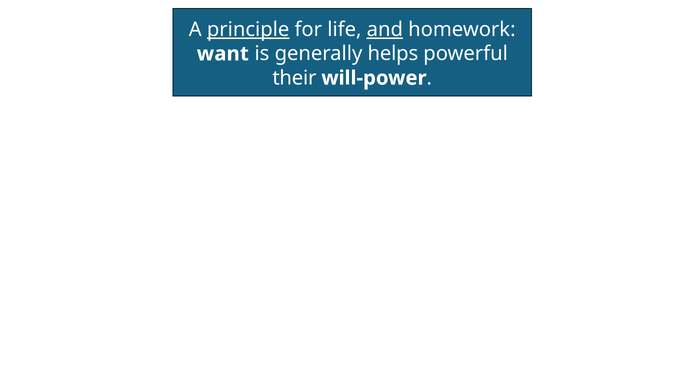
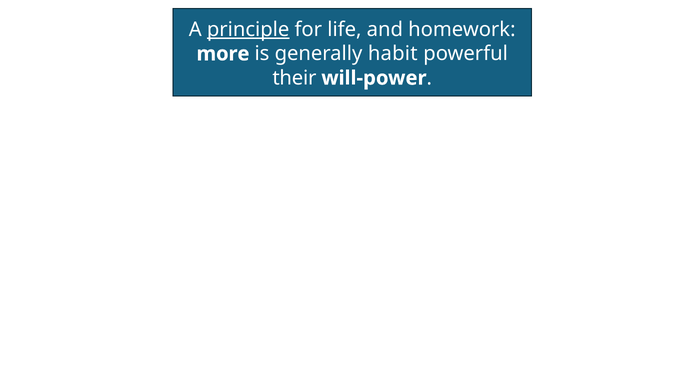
and underline: present -> none (385, 30)
want: want -> more (223, 54)
helps: helps -> habit (393, 54)
